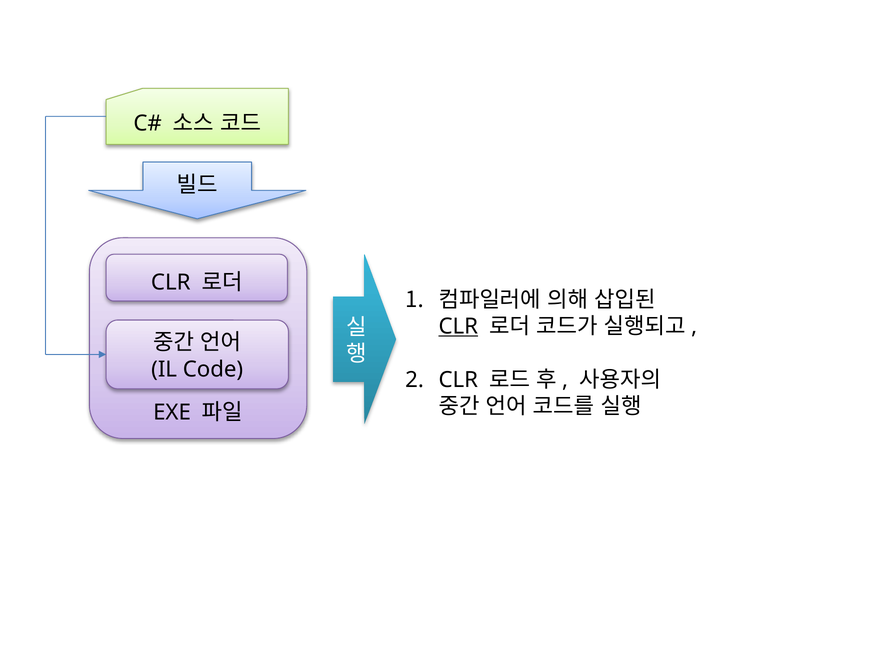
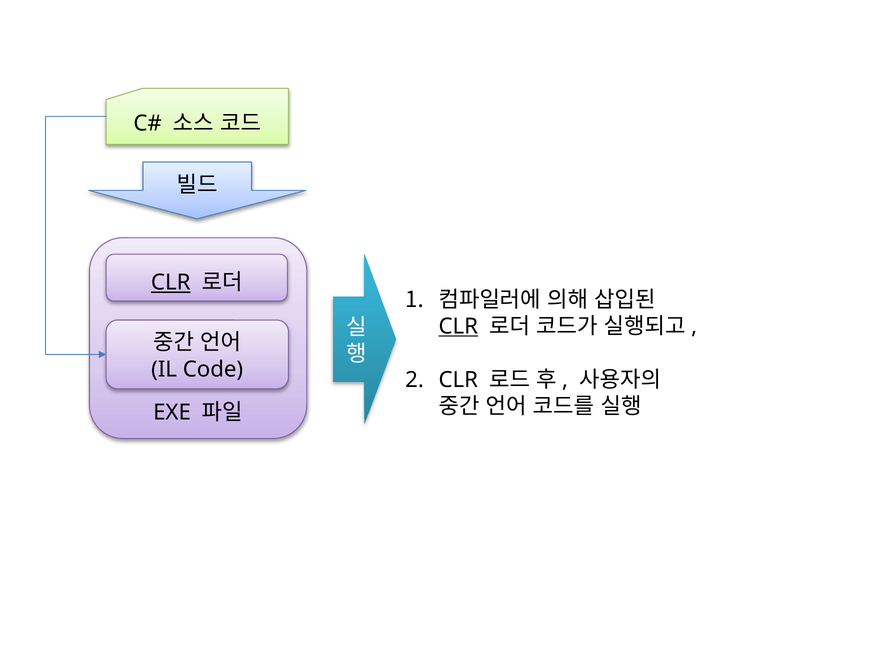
CLR underline: none -> present (171, 283)
